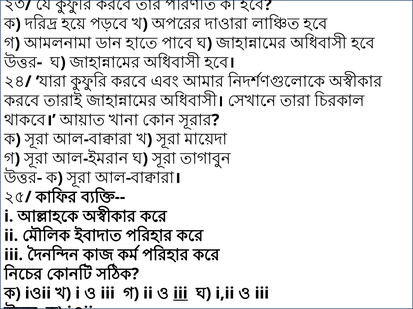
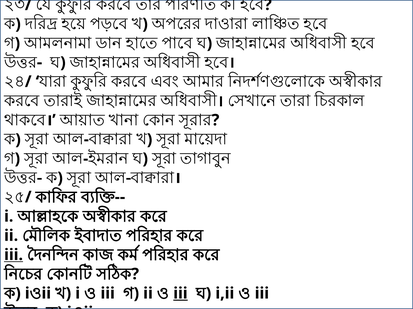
iii underline: none -> present (14, 255)
